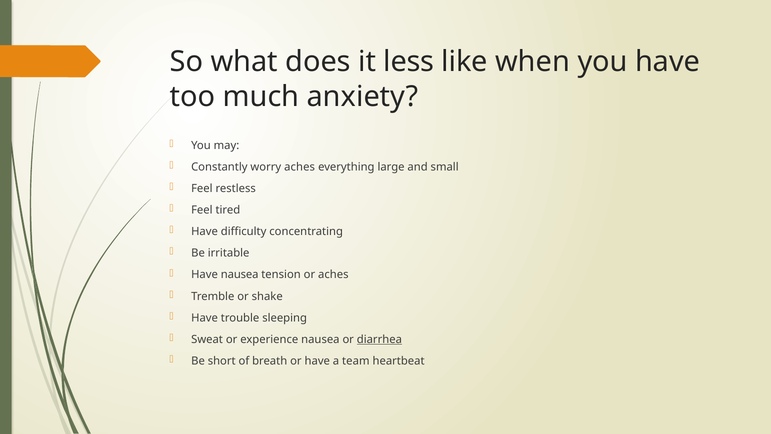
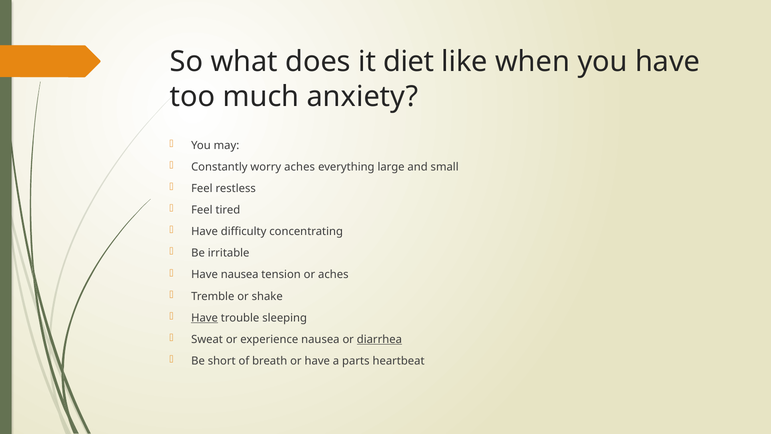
less: less -> diet (409, 62)
Have underline: none -> present (205, 318)
team: team -> parts (356, 361)
